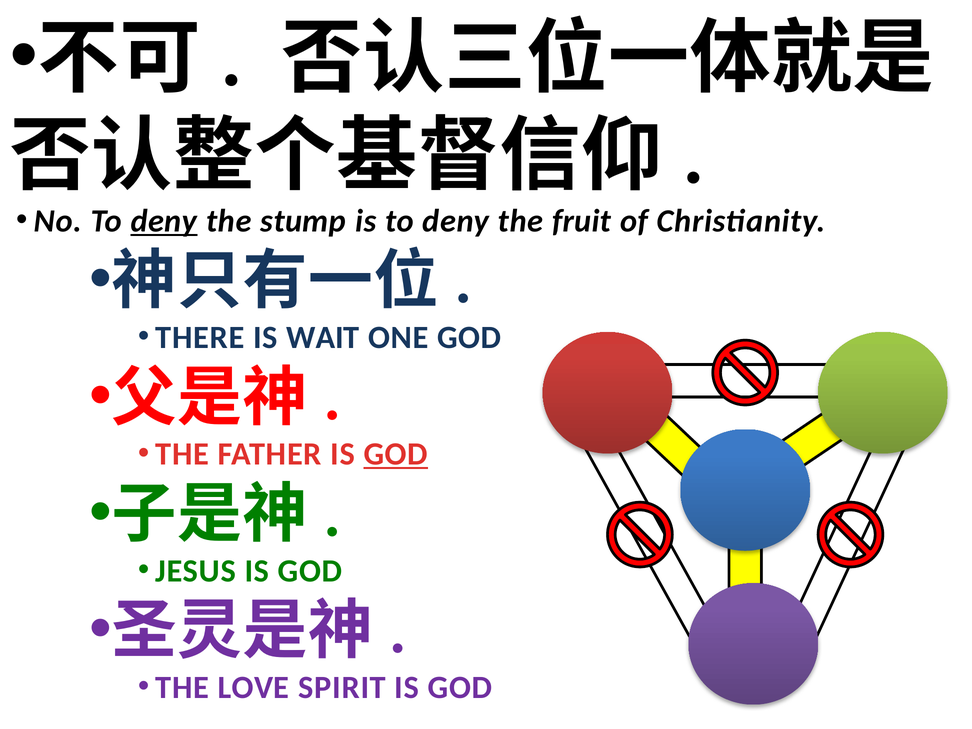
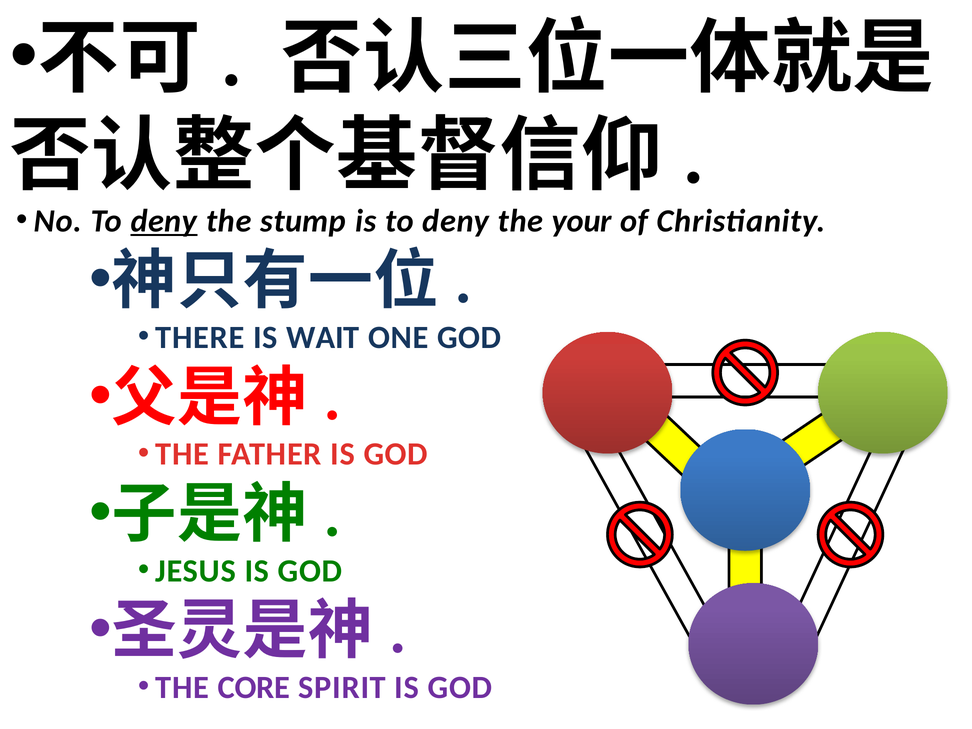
fruit: fruit -> your (582, 221)
GOD underline: present -> none (396, 454)
LOVE: LOVE -> CORE (254, 687)
